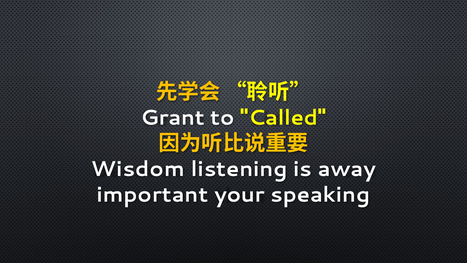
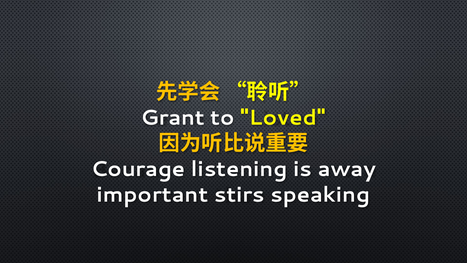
Called: Called -> Loved (283, 118)
Wisdom: Wisdom -> Courage (138, 169)
your: your -> stirs (239, 195)
